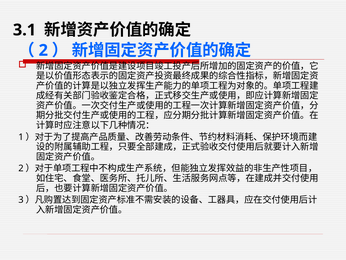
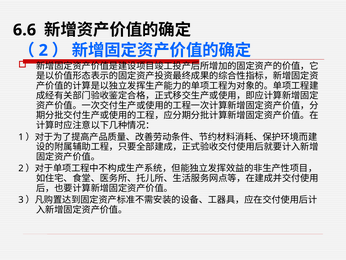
3.1: 3.1 -> 6.6 (25, 30)
